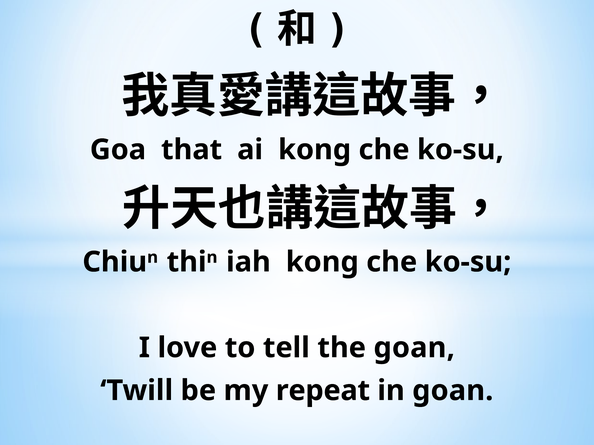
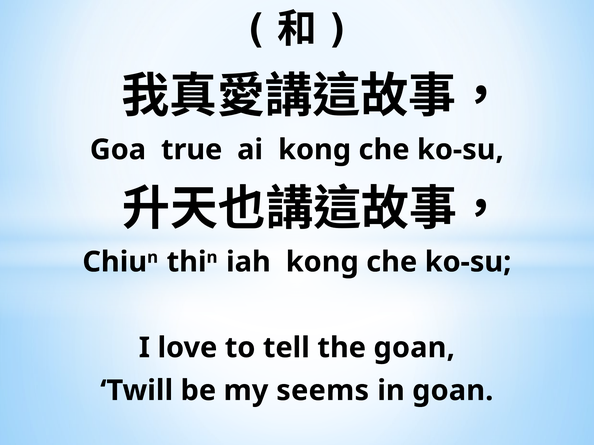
that: that -> true (192, 150)
repeat: repeat -> seems (323, 391)
